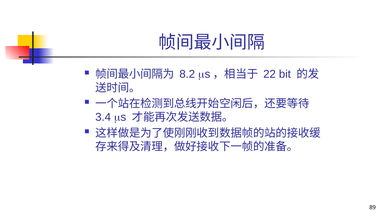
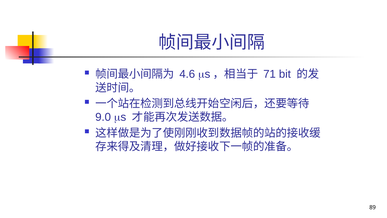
8.2: 8.2 -> 4.6 (187, 74)
22: 22 -> 71 (270, 74)
3.4: 3.4 -> 9.0 (103, 117)
